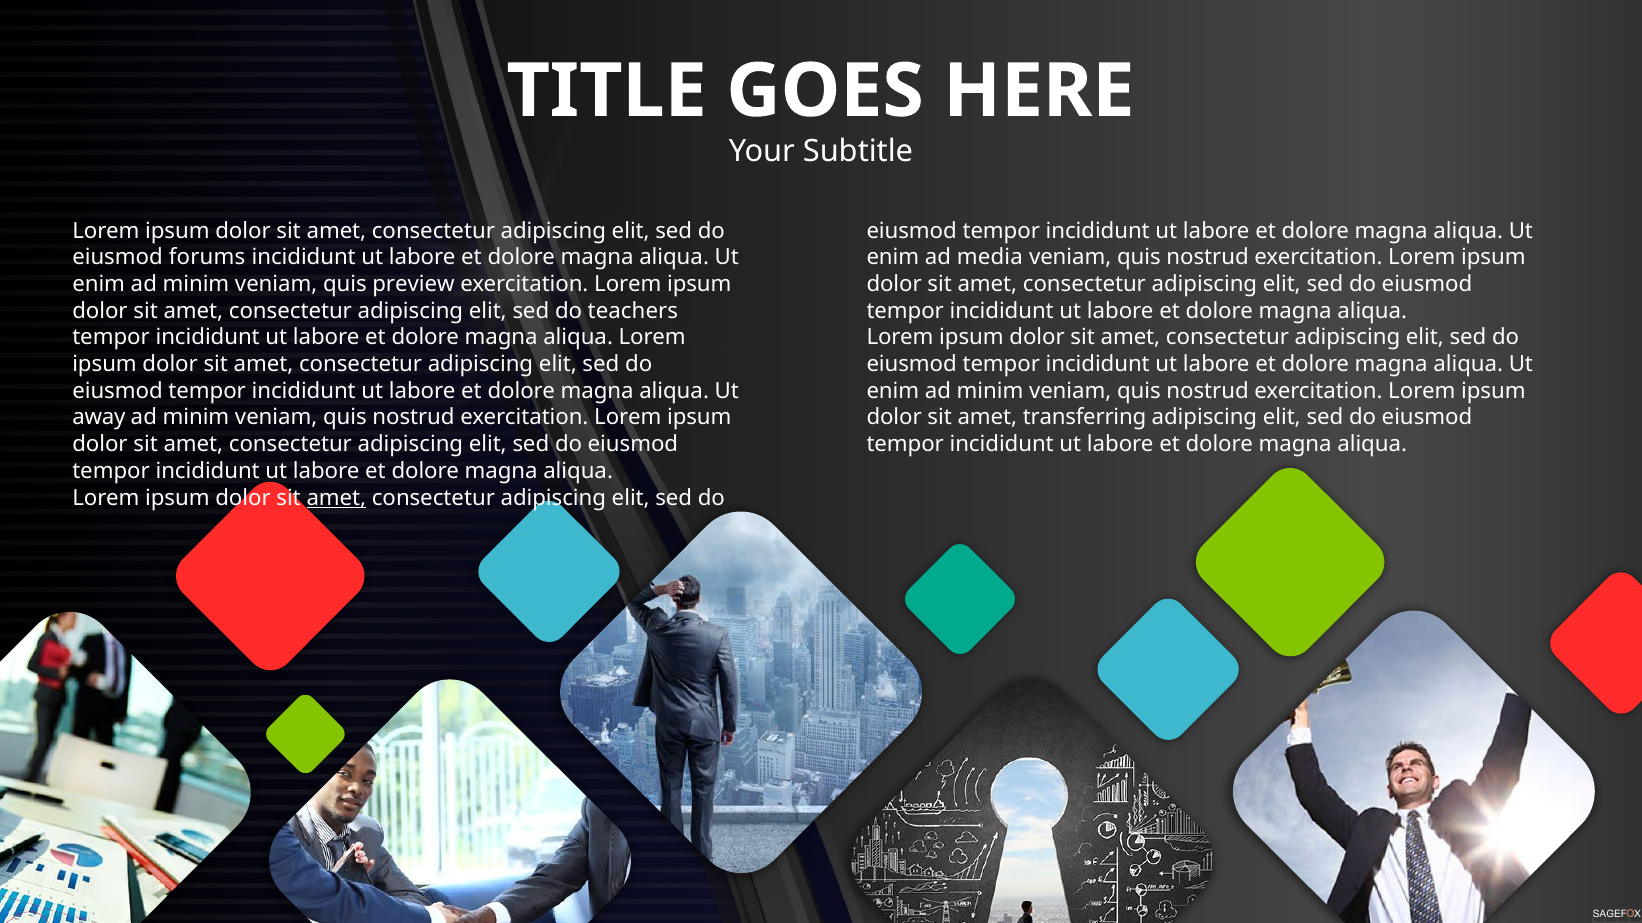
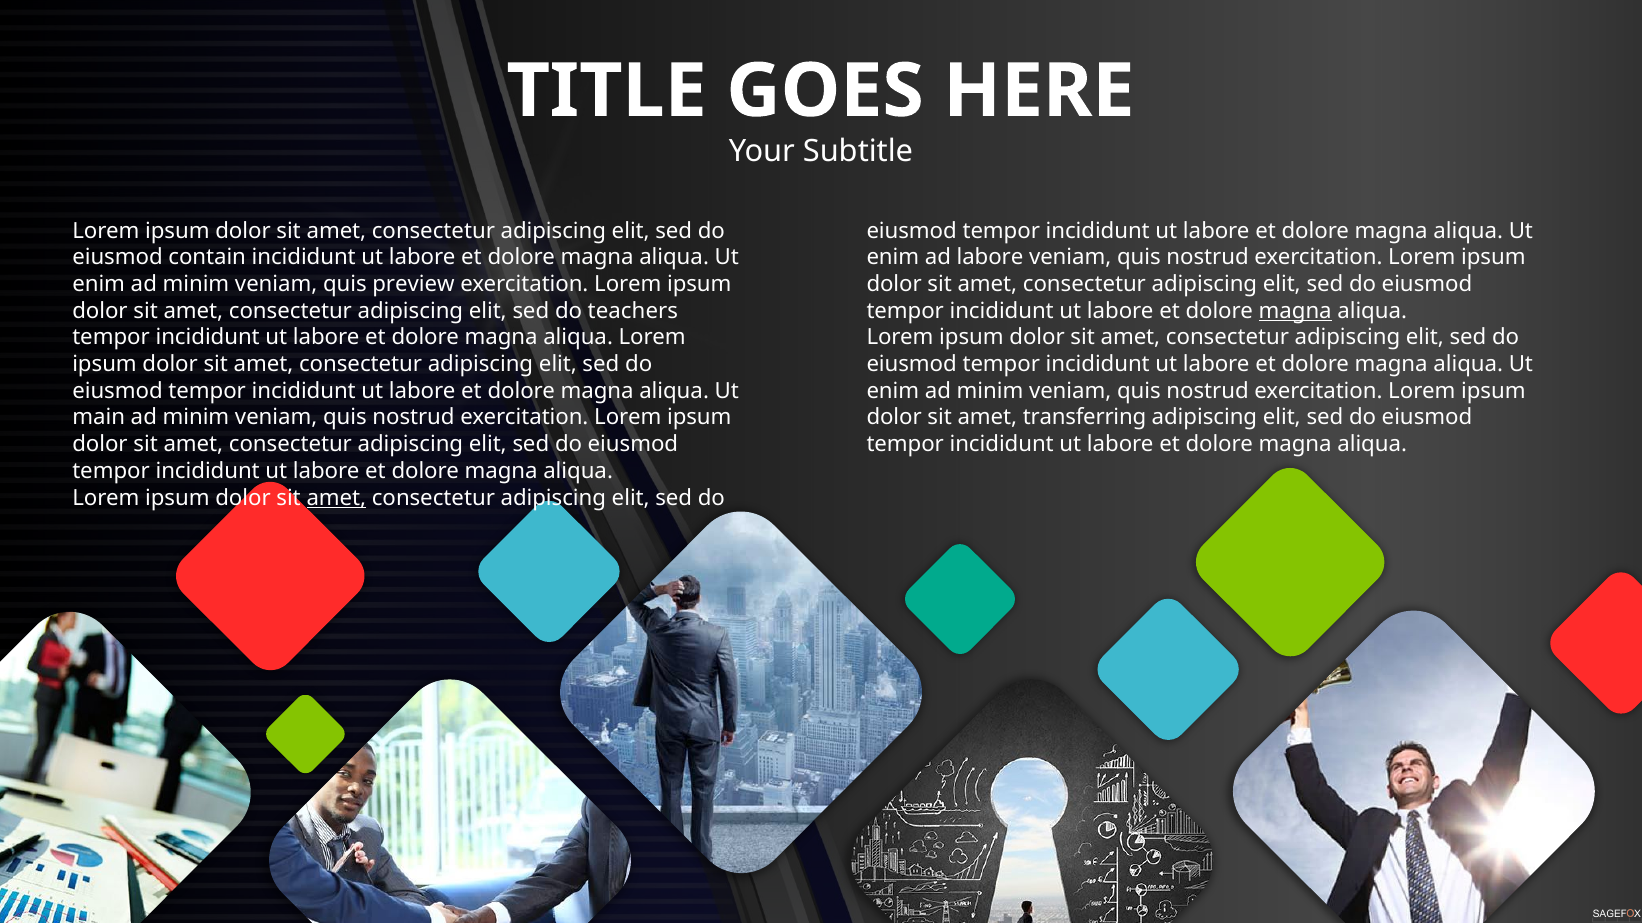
forums: forums -> contain (207, 258)
ad media: media -> labore (990, 258)
magna underline: none -> present (1295, 311)
away: away -> main (99, 418)
